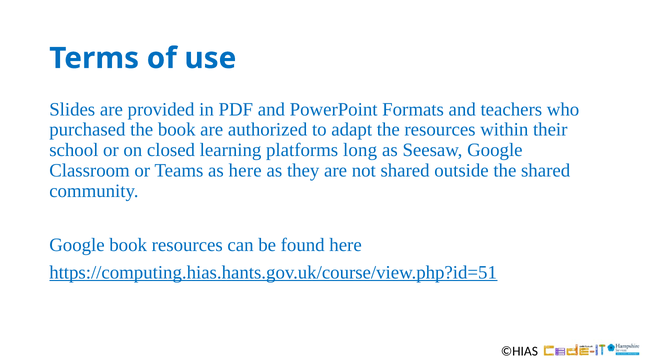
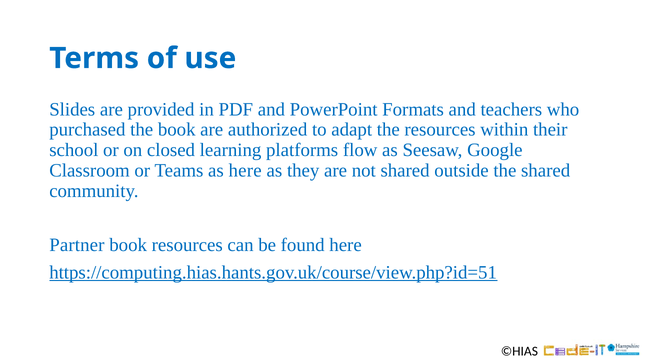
long: long -> flow (360, 150)
Google: Google -> Partner (77, 245)
